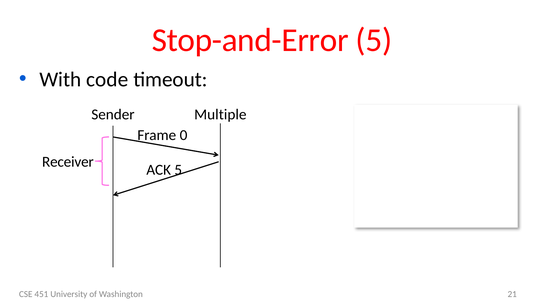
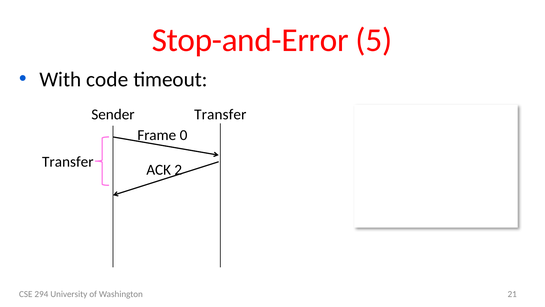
Sender Multiple: Multiple -> Transfer (220, 114)
Receiver: Receiver -> Transfer (68, 162)
ACK 5: 5 -> 2 (178, 170)
451: 451 -> 294 (41, 294)
